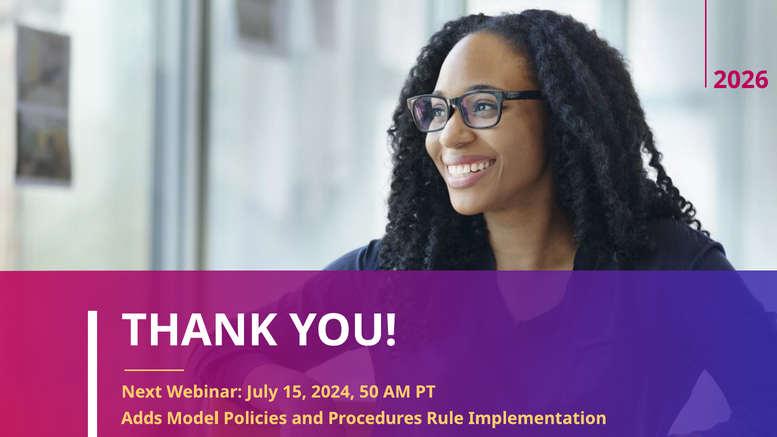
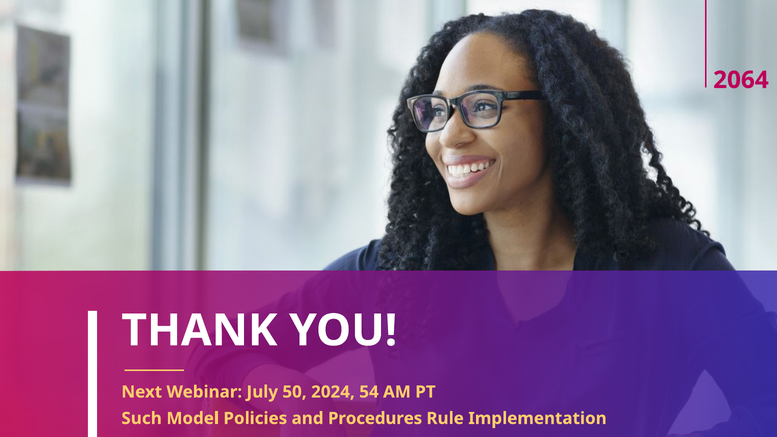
2026: 2026 -> 2064 (741, 80)
15: 15 -> 50 (295, 392)
50: 50 -> 54 (369, 392)
Adds: Adds -> Such (142, 418)
